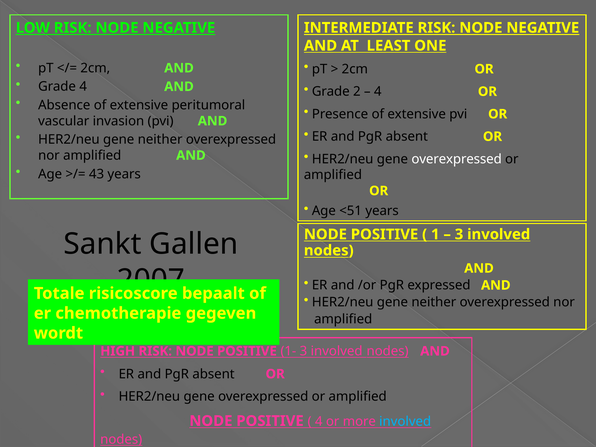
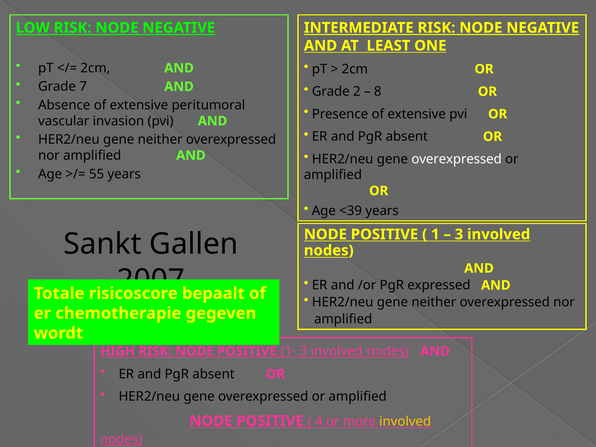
Grade 4: 4 -> 7 (83, 87)
4: 4 -> 8 (378, 92)
43: 43 -> 55 (97, 174)
<51: <51 -> <39 (351, 211)
involved colour: light blue -> yellow (405, 422)
